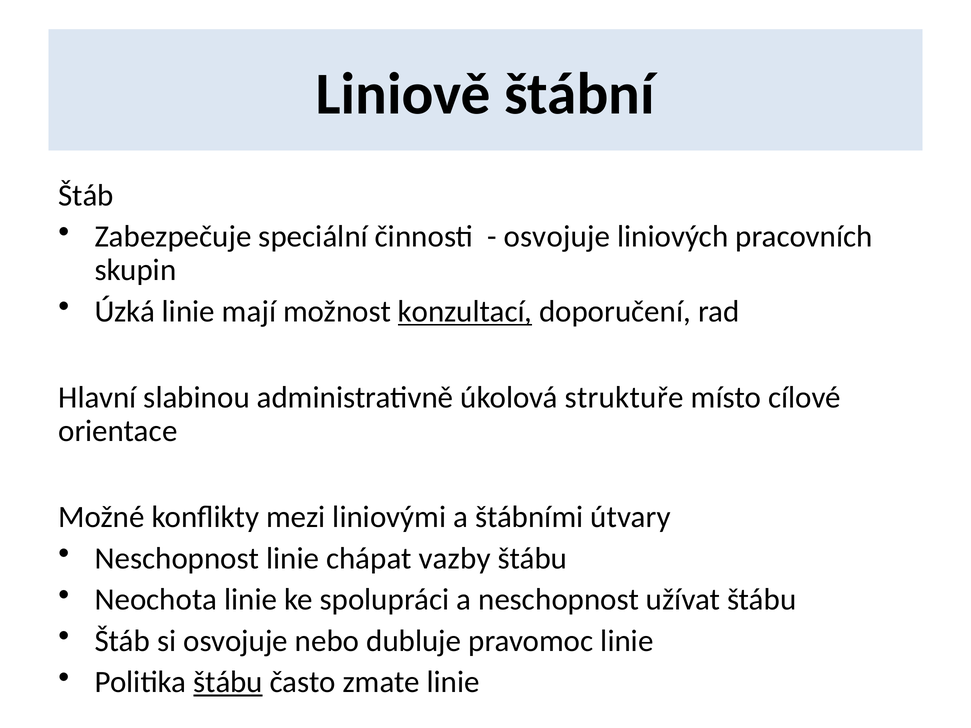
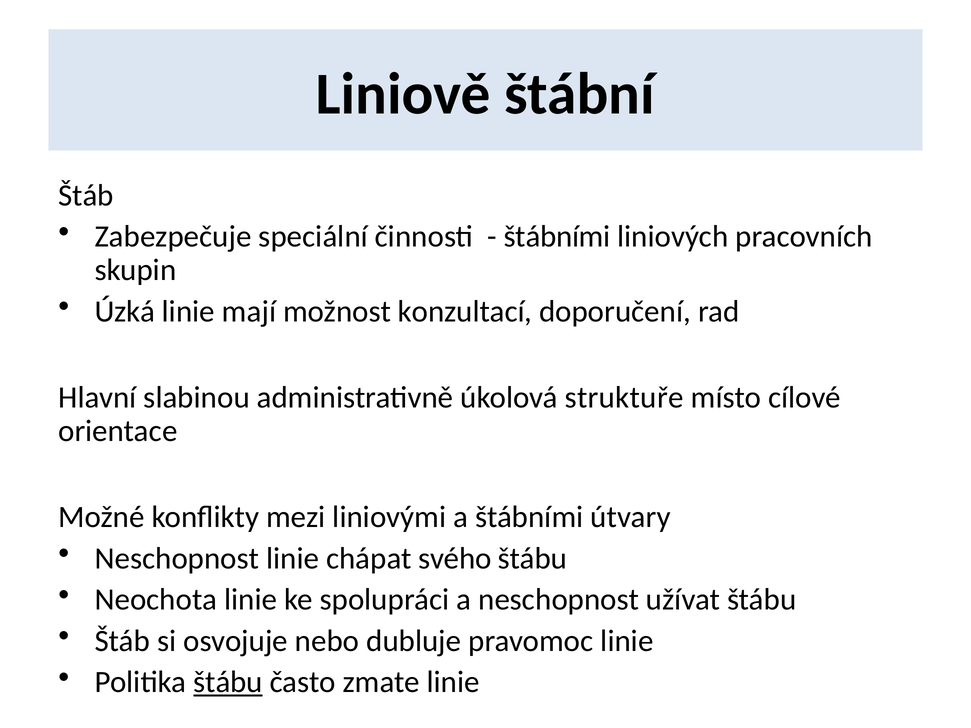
osvojuje: osvojuje -> štábními (557, 237)
konzultací underline: present -> none (465, 312)
vazby: vazby -> svého (455, 559)
